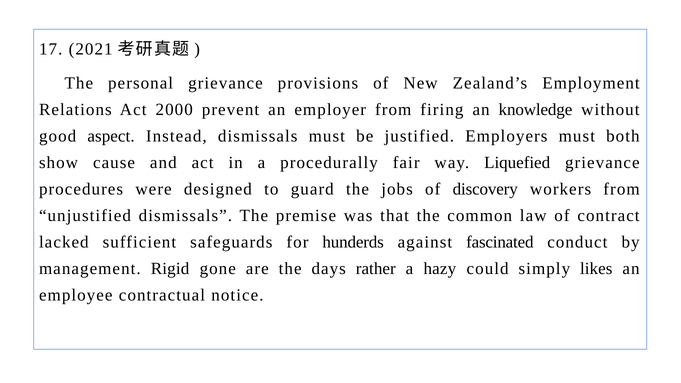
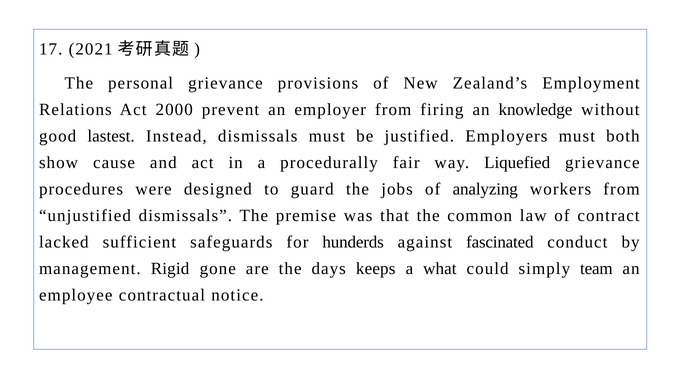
aspect: aspect -> lastest (111, 136)
discovery: discovery -> analyzing (485, 189)
rather: rather -> keeps (376, 269)
hazy: hazy -> what (440, 269)
likes: likes -> team (596, 269)
